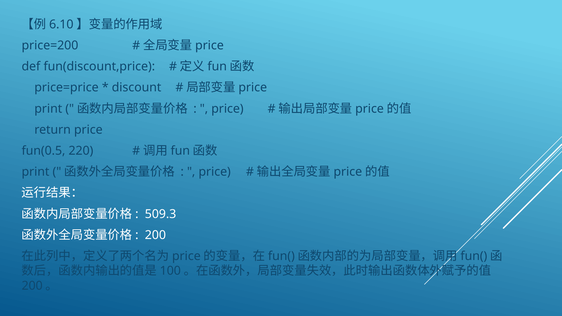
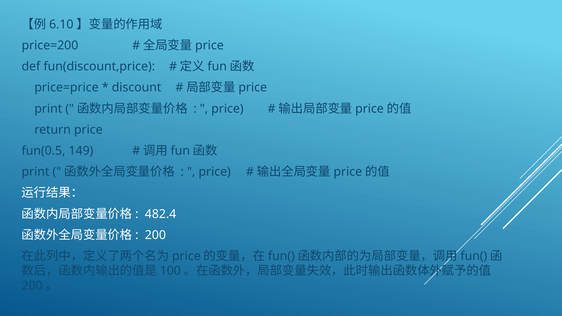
220: 220 -> 149 (81, 151)
509.3: 509.3 -> 482.4 (161, 214)
